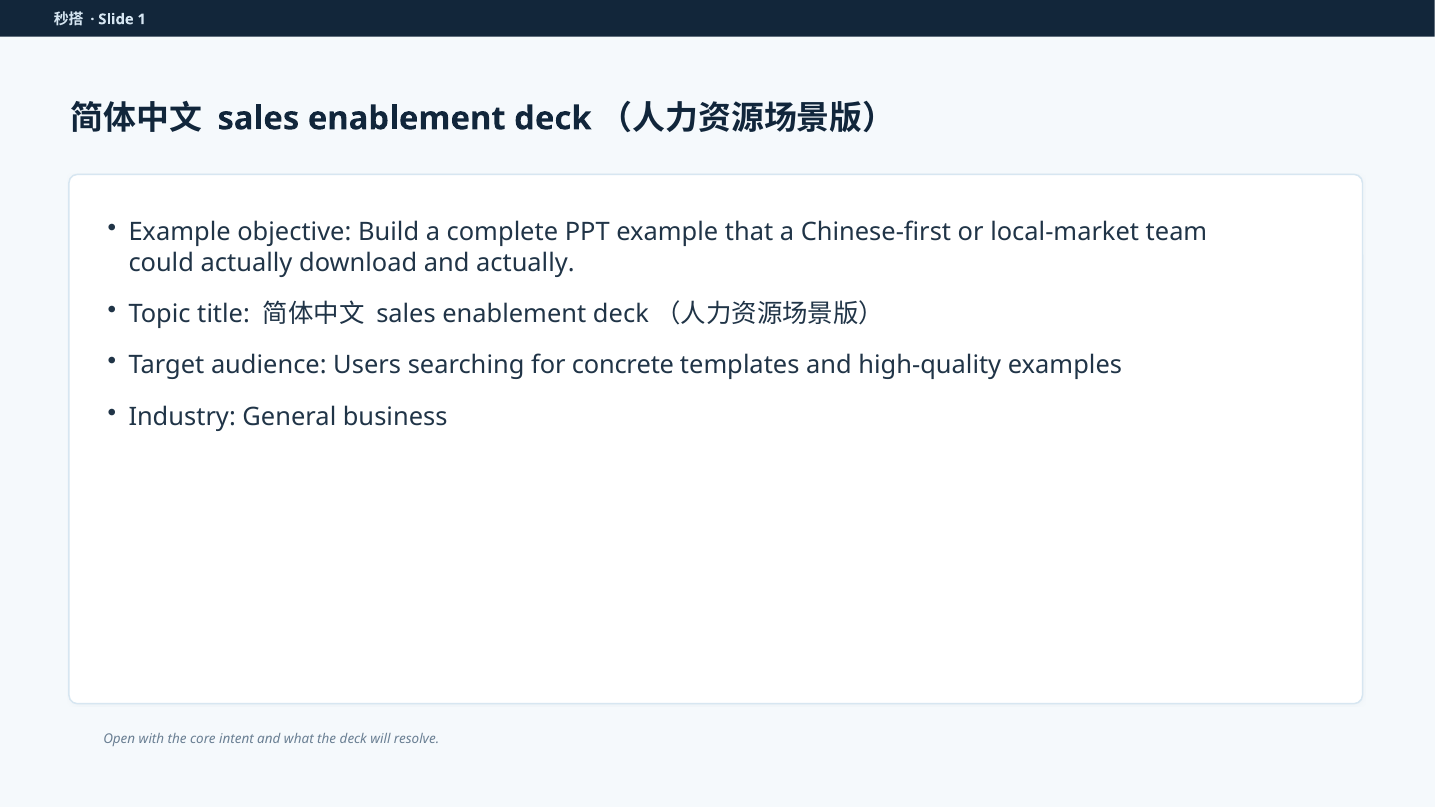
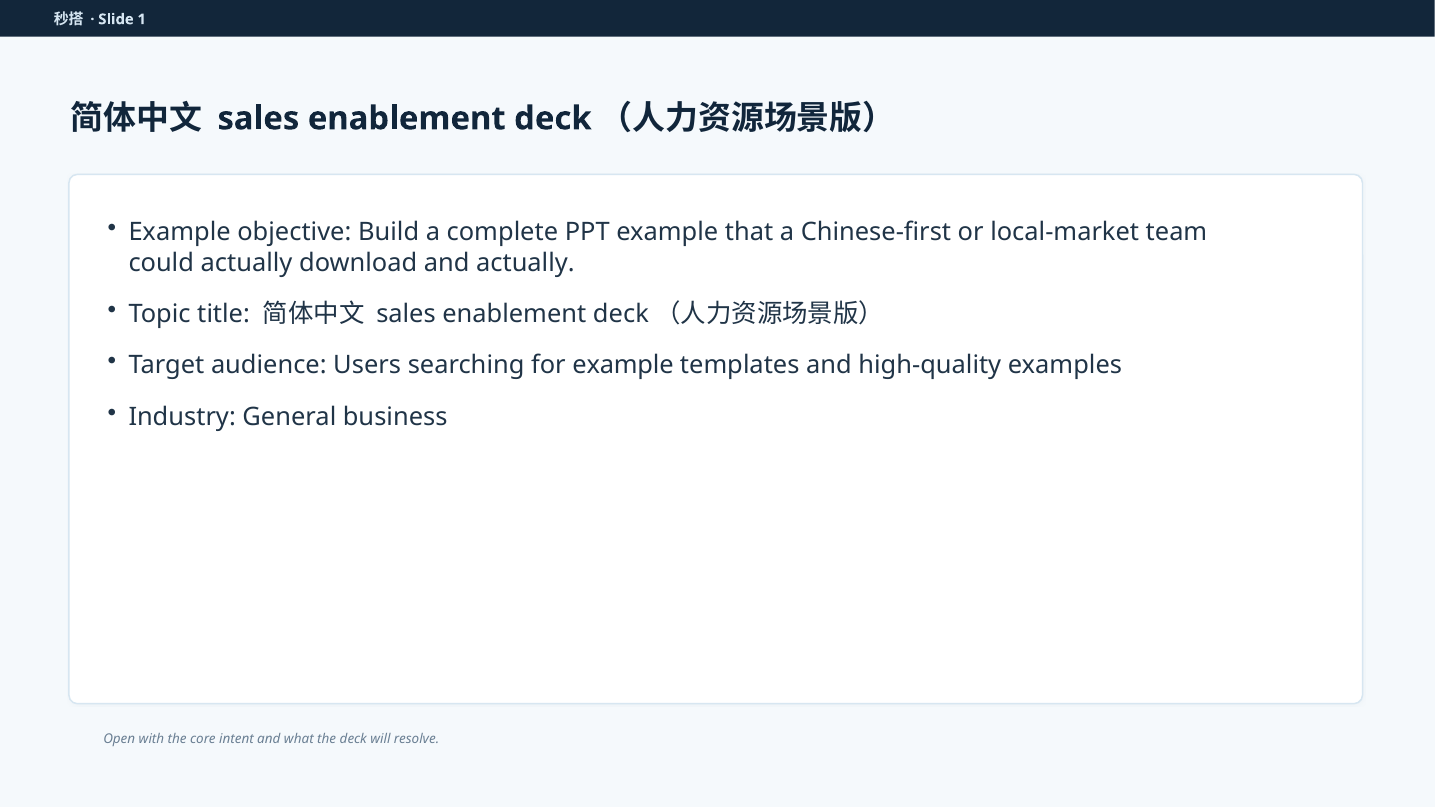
for concrete: concrete -> example (623, 366)
